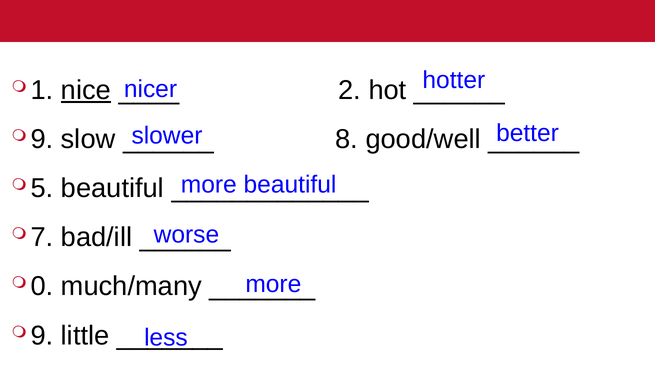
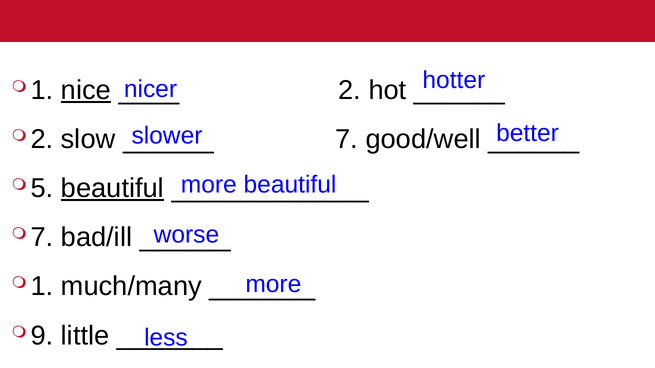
9: 9 -> 2 (42, 139)
8: 8 -> 7 (347, 139)
beautiful underline: none -> present (112, 189)
0: 0 -> 1 (42, 287)
